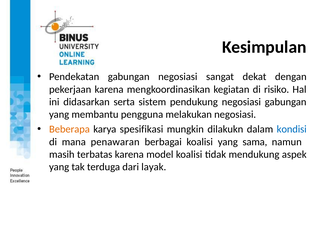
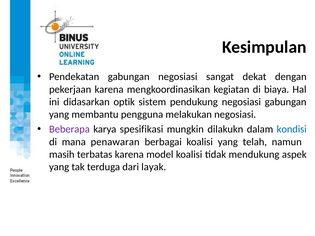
risiko: risiko -> biaya (277, 89)
serta: serta -> optik (124, 102)
Beberapa colour: orange -> purple (69, 129)
sama: sama -> telah (255, 142)
